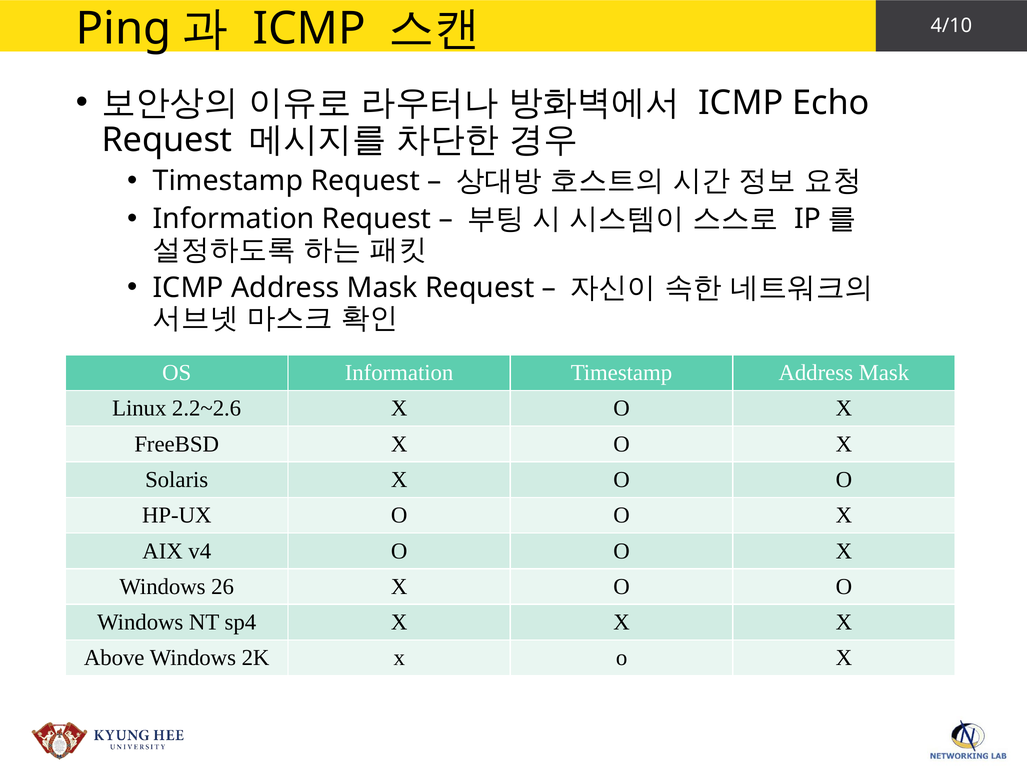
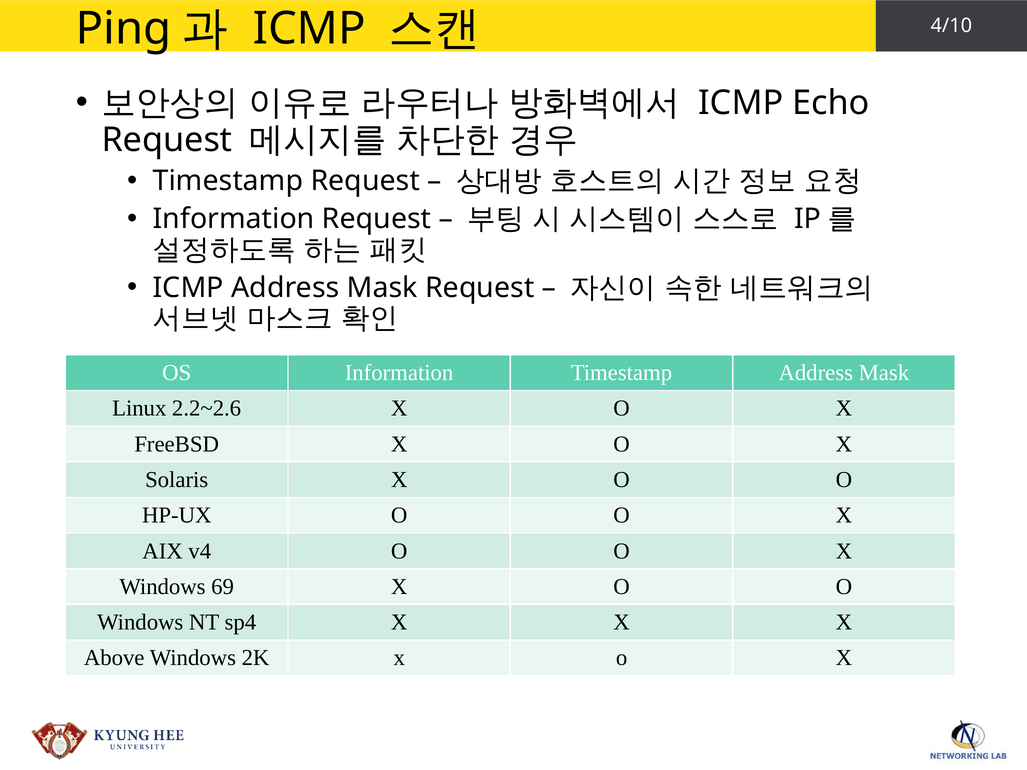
26: 26 -> 69 (223, 587)
